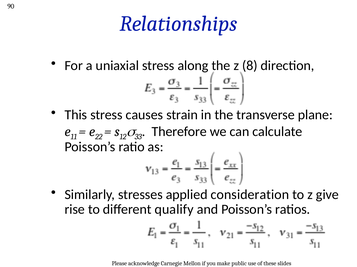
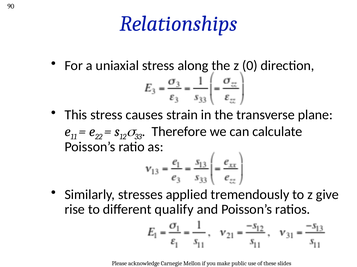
8: 8 -> 0 (250, 66)
consideration: consideration -> tremendously (250, 195)
